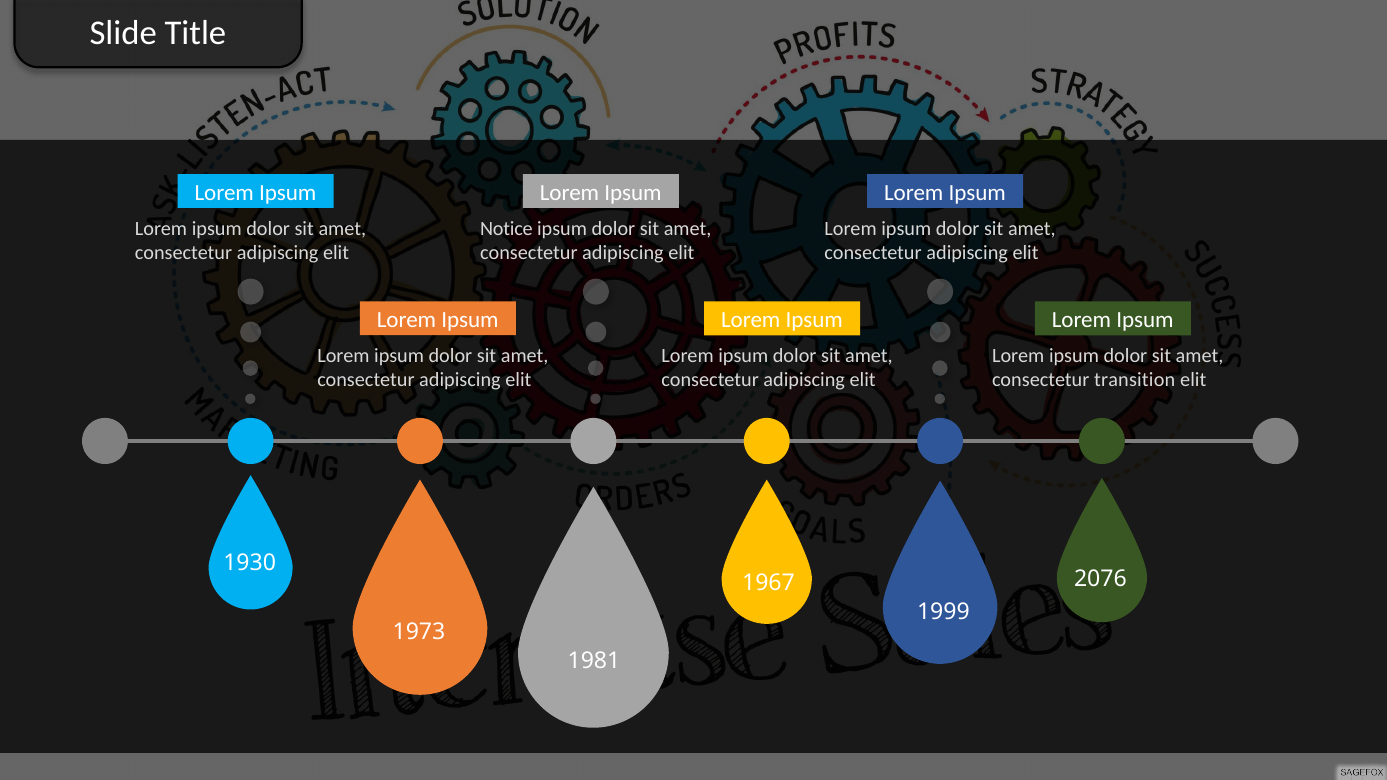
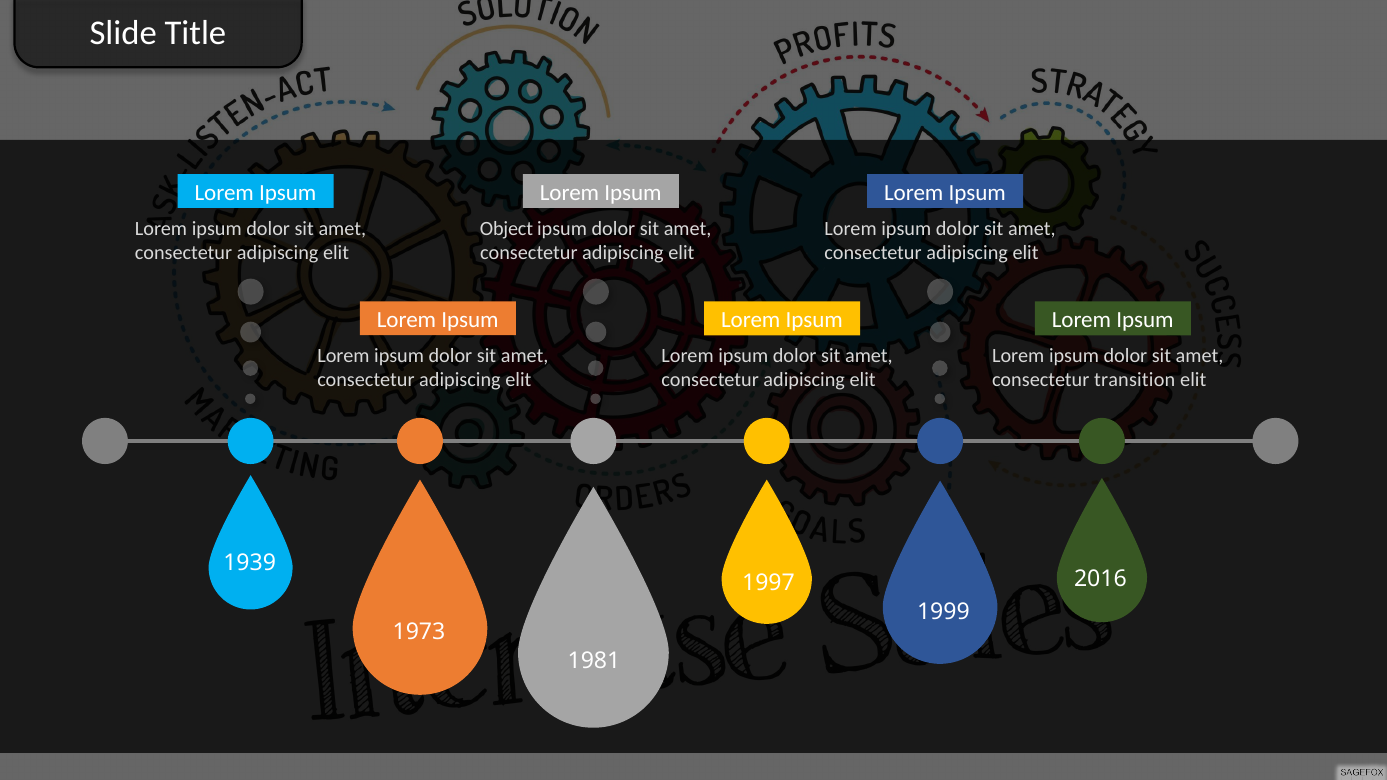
Notice: Notice -> Object (506, 229)
1930: 1930 -> 1939 (250, 563)
2076: 2076 -> 2016 (1100, 579)
1967: 1967 -> 1997 (768, 583)
